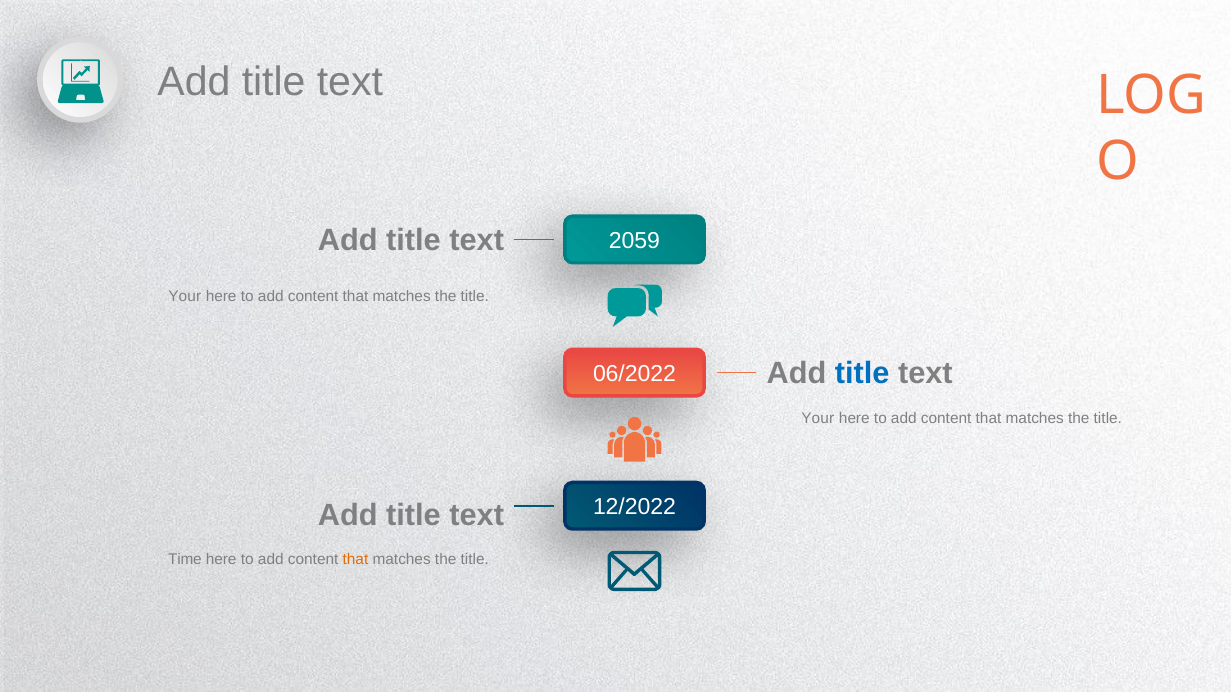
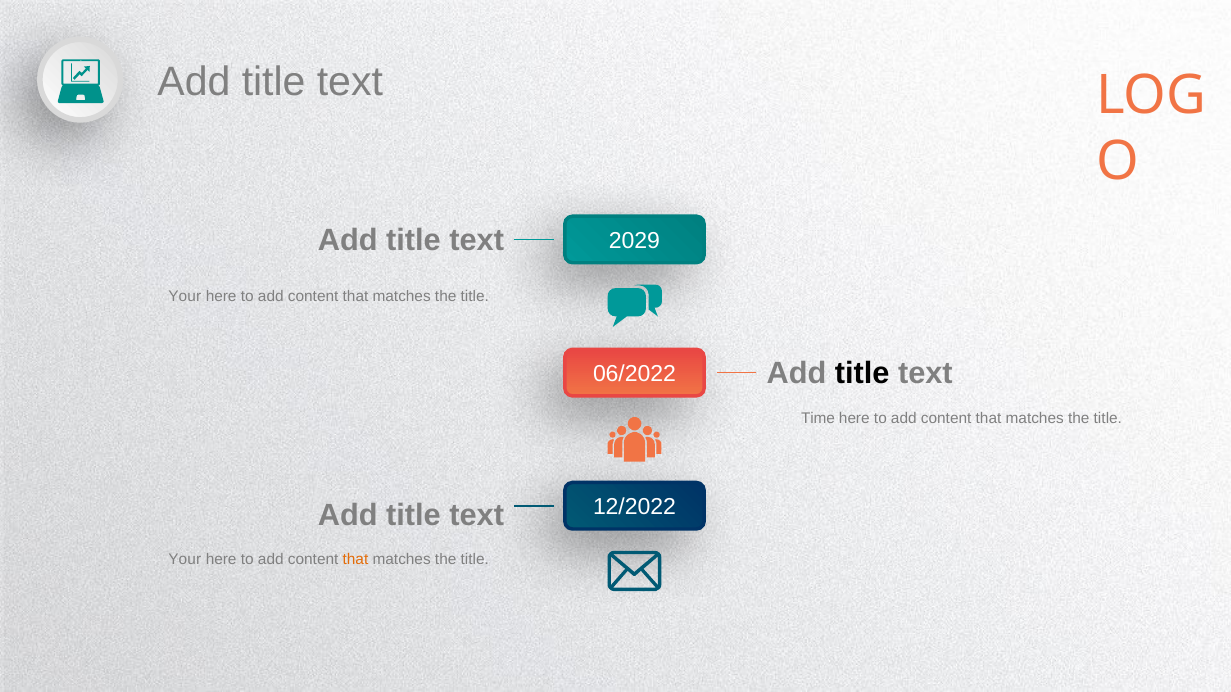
2059: 2059 -> 2029 (634, 241)
title colour: blue -> black (862, 373)
Your: Your -> Time (818, 419)
Time: Time -> Your (185, 560)
